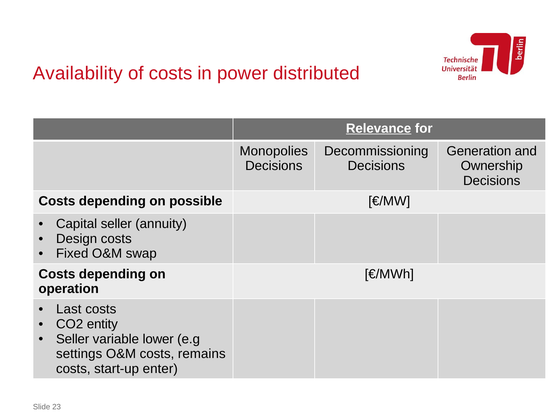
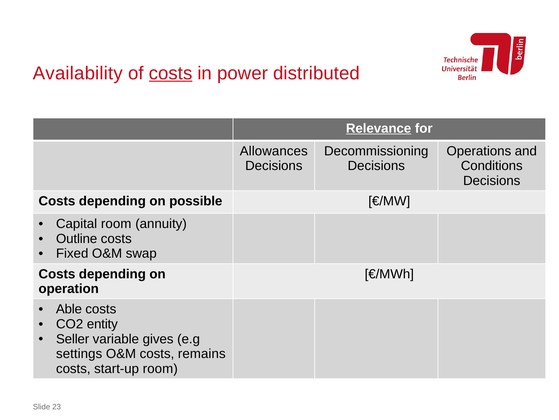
costs underline: none -> present (171, 73)
Monopolies: Monopolies -> Allowances (274, 151)
Generation: Generation -> Operations (479, 151)
Ownership: Ownership -> Conditions (492, 166)
Capital seller: seller -> room (116, 223)
Design: Design -> Outline (77, 238)
Last: Last -> Able (69, 309)
lower: lower -> gives (158, 338)
start-up enter: enter -> room (160, 368)
